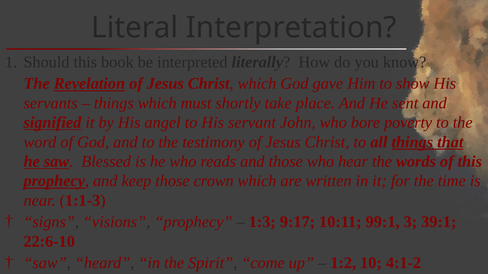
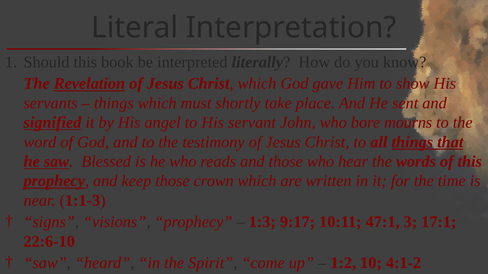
poverty: poverty -> mourns (408, 123)
99:1: 99:1 -> 47:1 (383, 222)
39:1: 39:1 -> 17:1 (439, 222)
